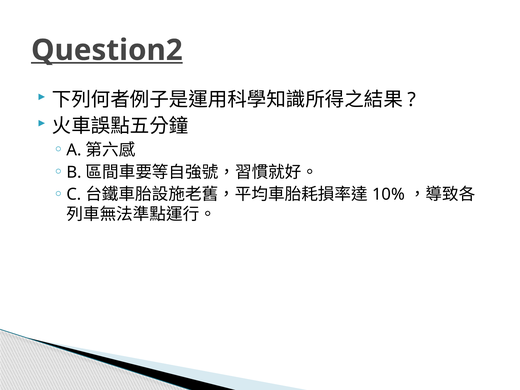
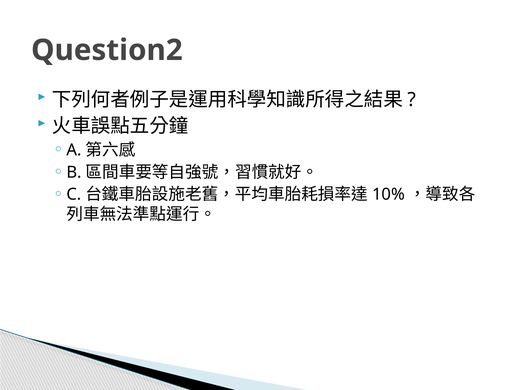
Question2 underline: present -> none (107, 50)
